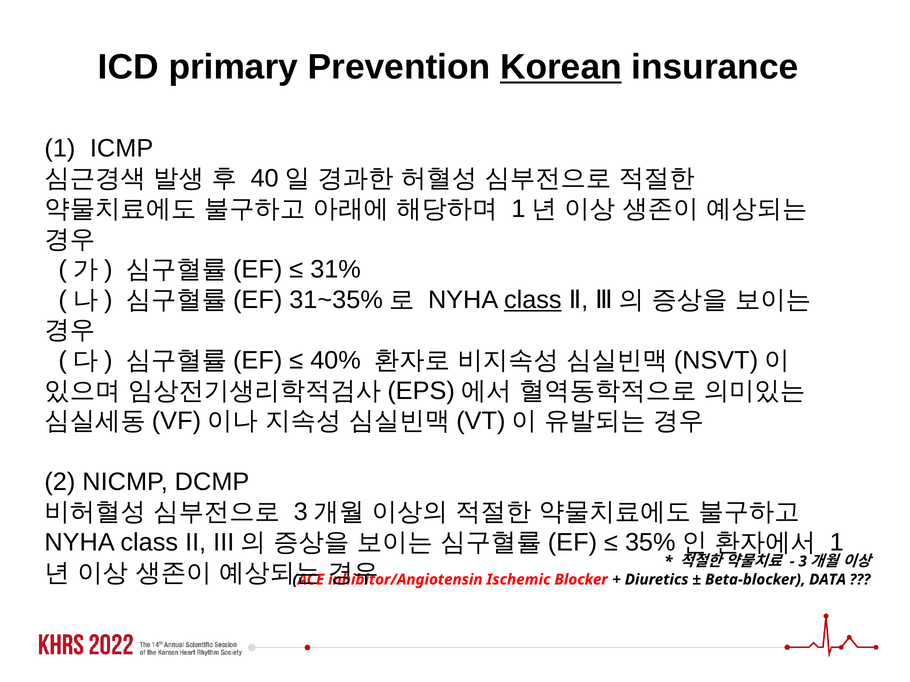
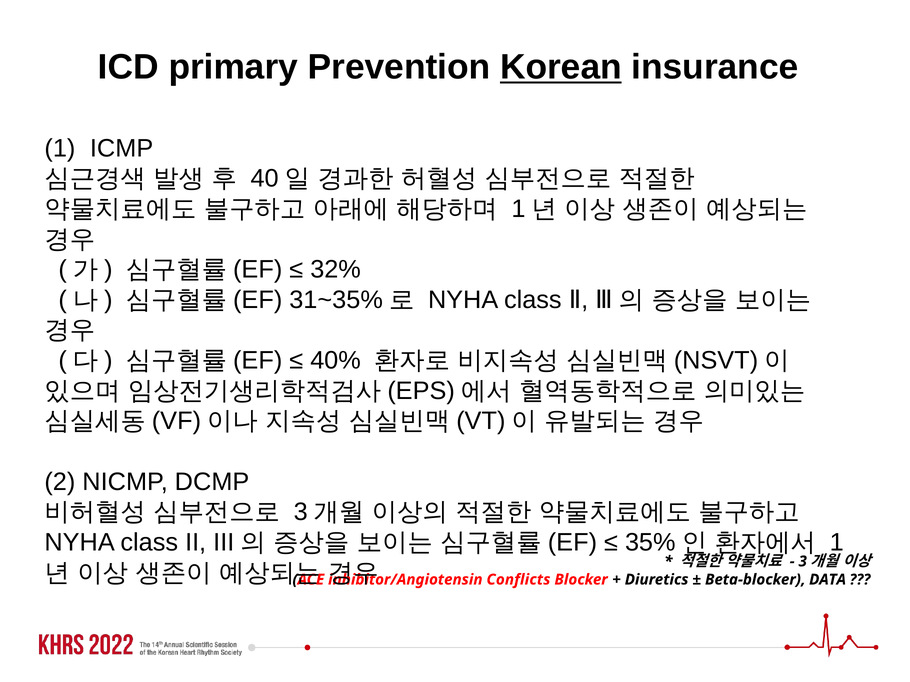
31%: 31% -> 32% (336, 270)
class underline: present -> none (533, 300)
Ischemic: Ischemic -> Conflicts (518, 580)
